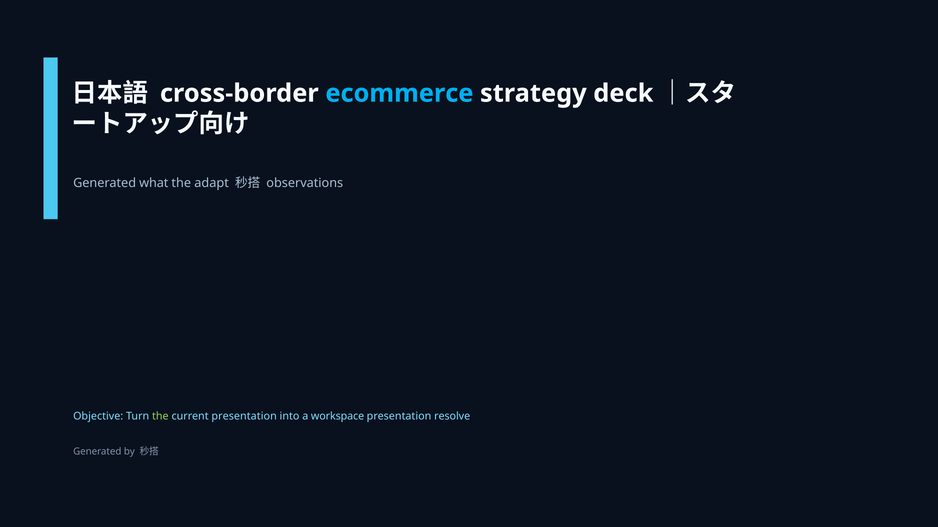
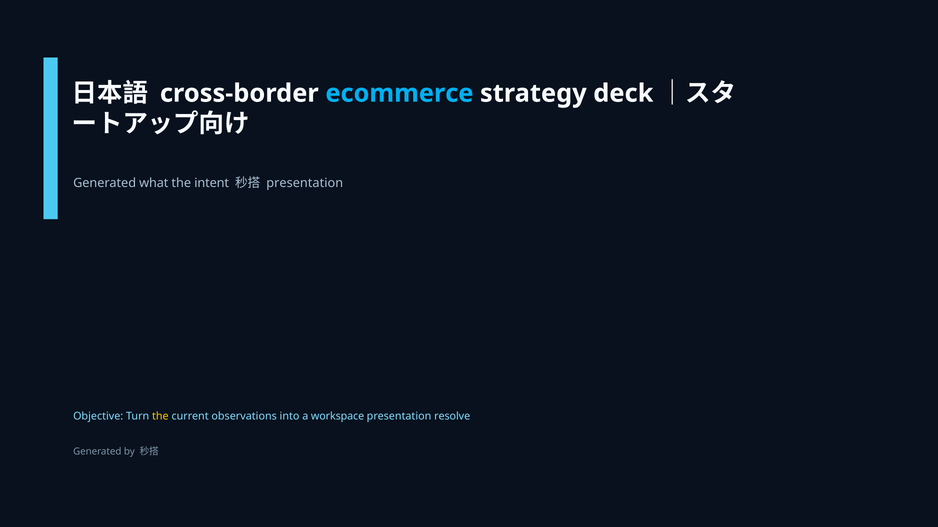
adapt: adapt -> intent (212, 183)
observations: observations -> presentation (305, 183)
the colour: light green -> yellow (160, 416)
current presentation: presentation -> observations (244, 416)
